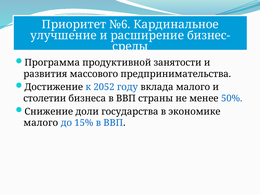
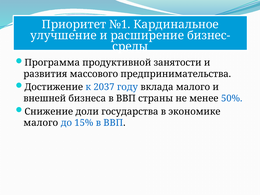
№6: №6 -> №1 (120, 24)
2052: 2052 -> 2037 (104, 87)
столетии: столетии -> внешней (45, 98)
